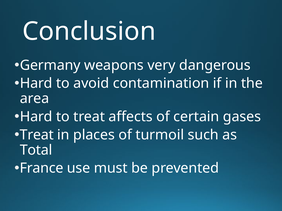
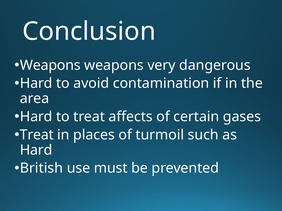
Germany: Germany -> Weapons (50, 65)
Total: Total -> Hard (36, 150)
France: France -> British (41, 168)
